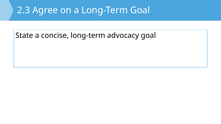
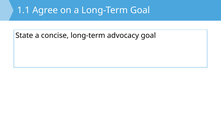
2.3: 2.3 -> 1.1 (24, 10)
